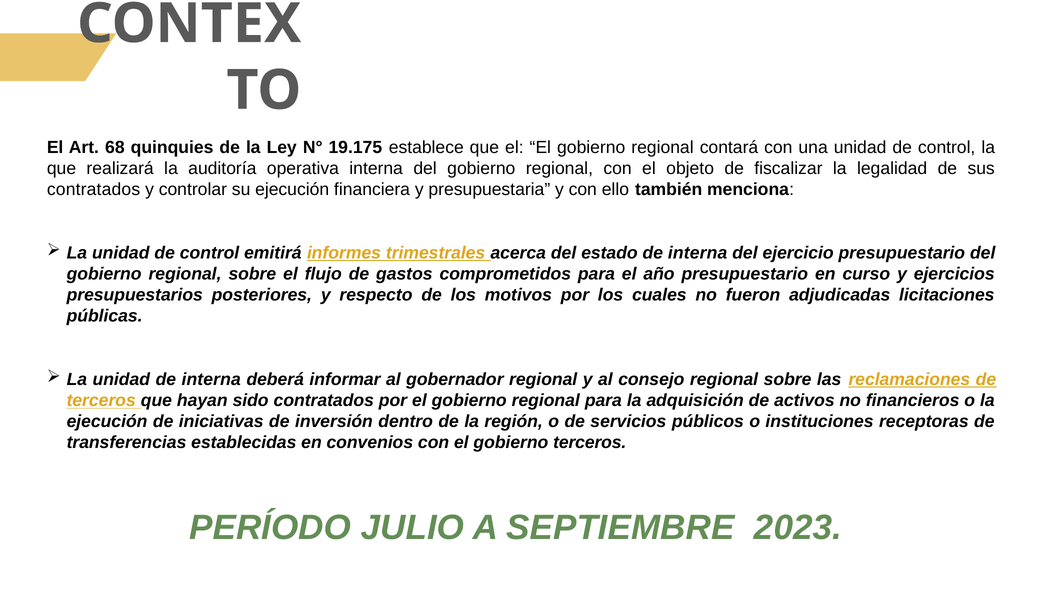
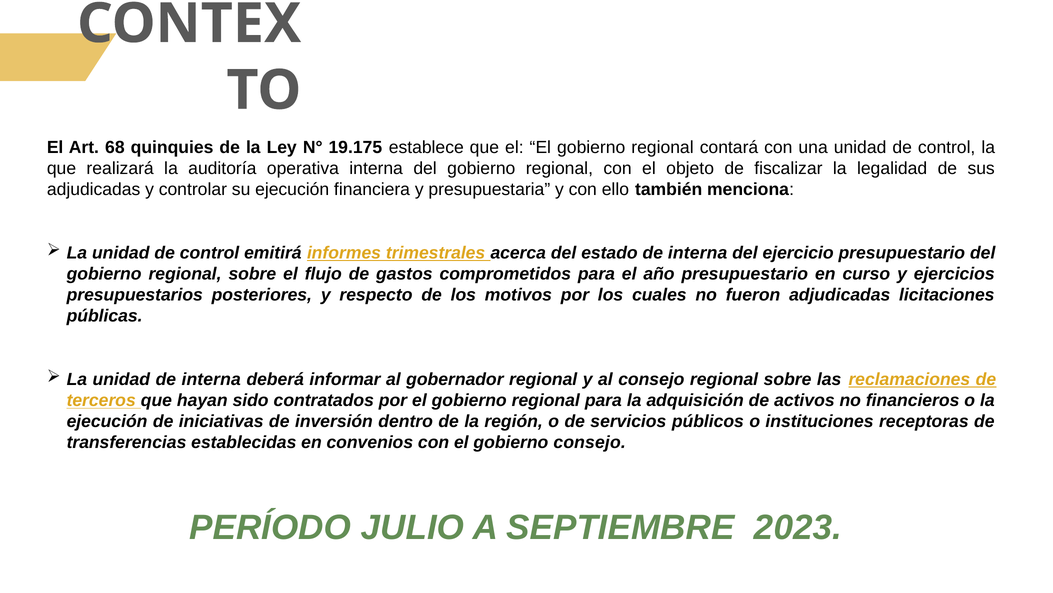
contratados: contratados -> adjudicadas (94, 189)
gobierno terceros: terceros -> consejo (590, 442)
